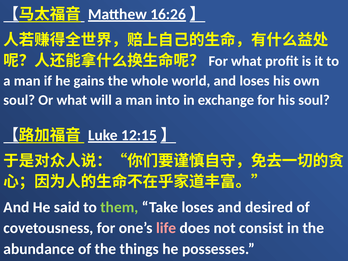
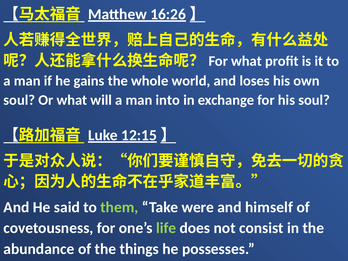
Take loses: loses -> were (198, 207)
desired: desired -> himself (269, 207)
life colour: pink -> light green (166, 228)
